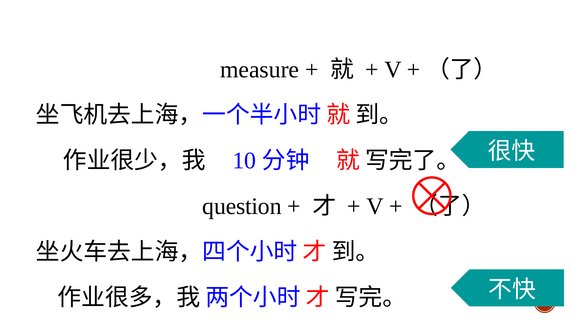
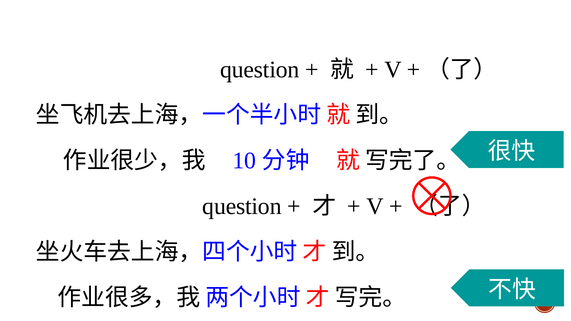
measure: measure -> question (260, 70)
